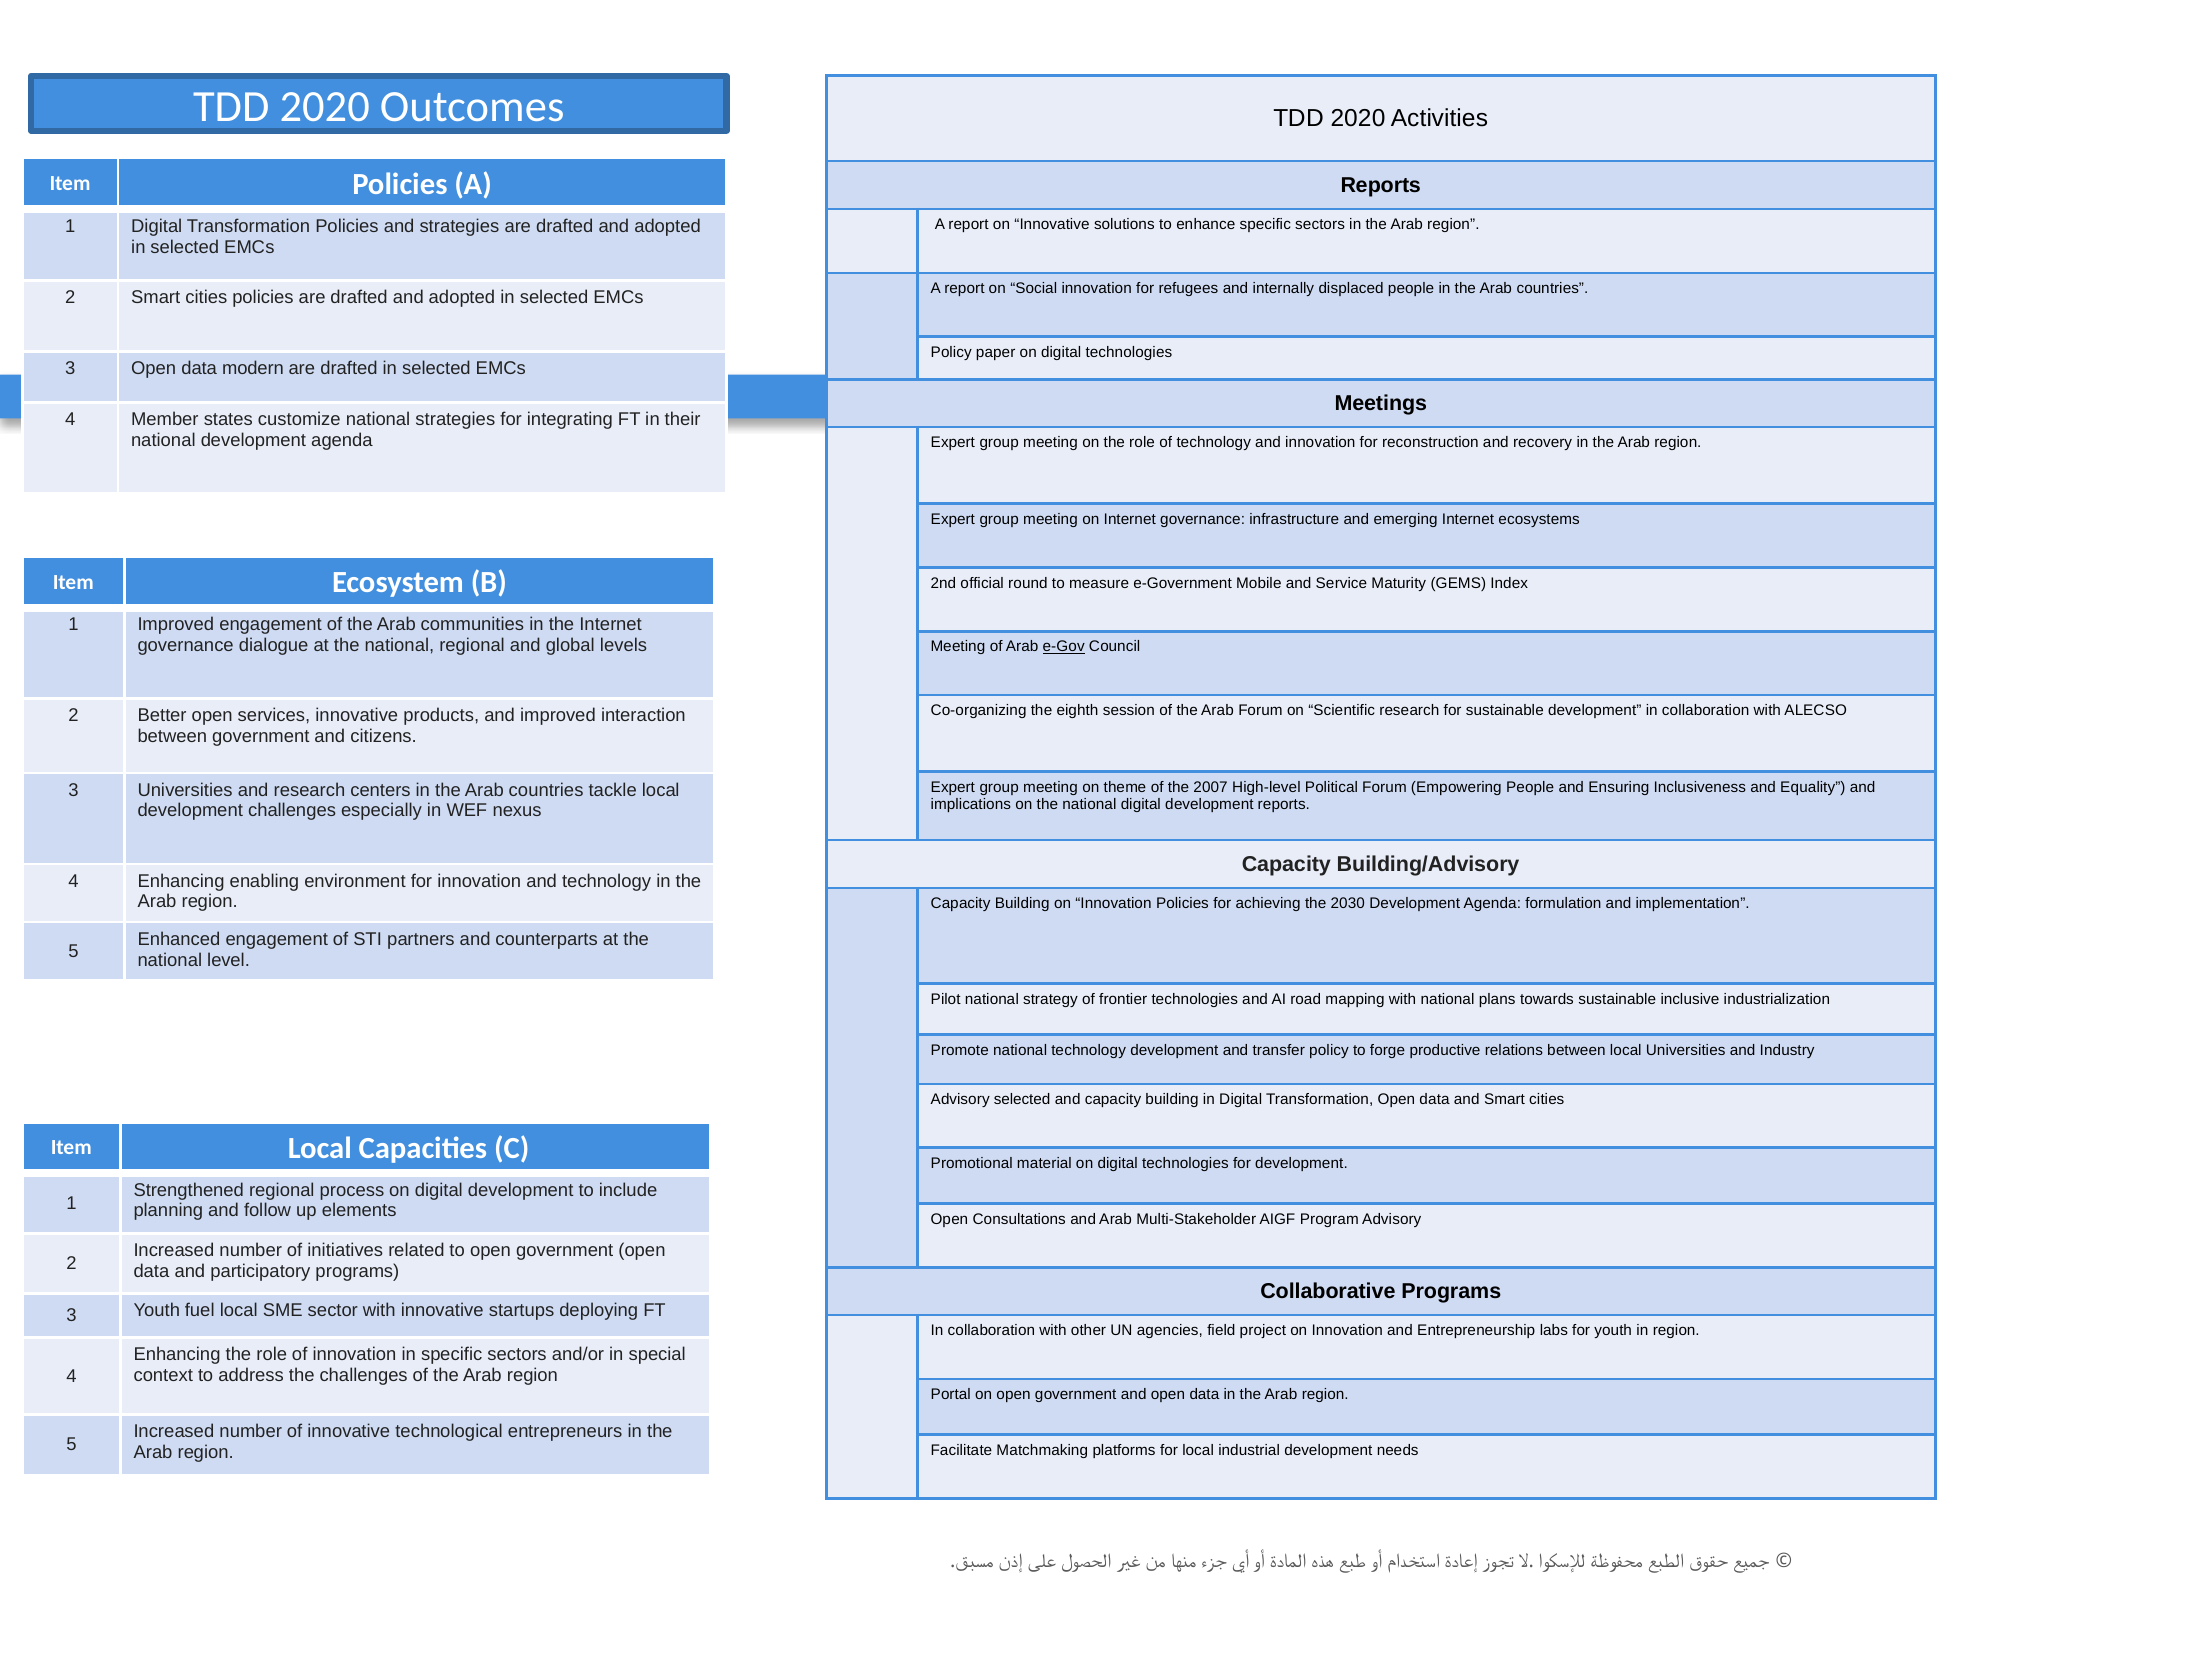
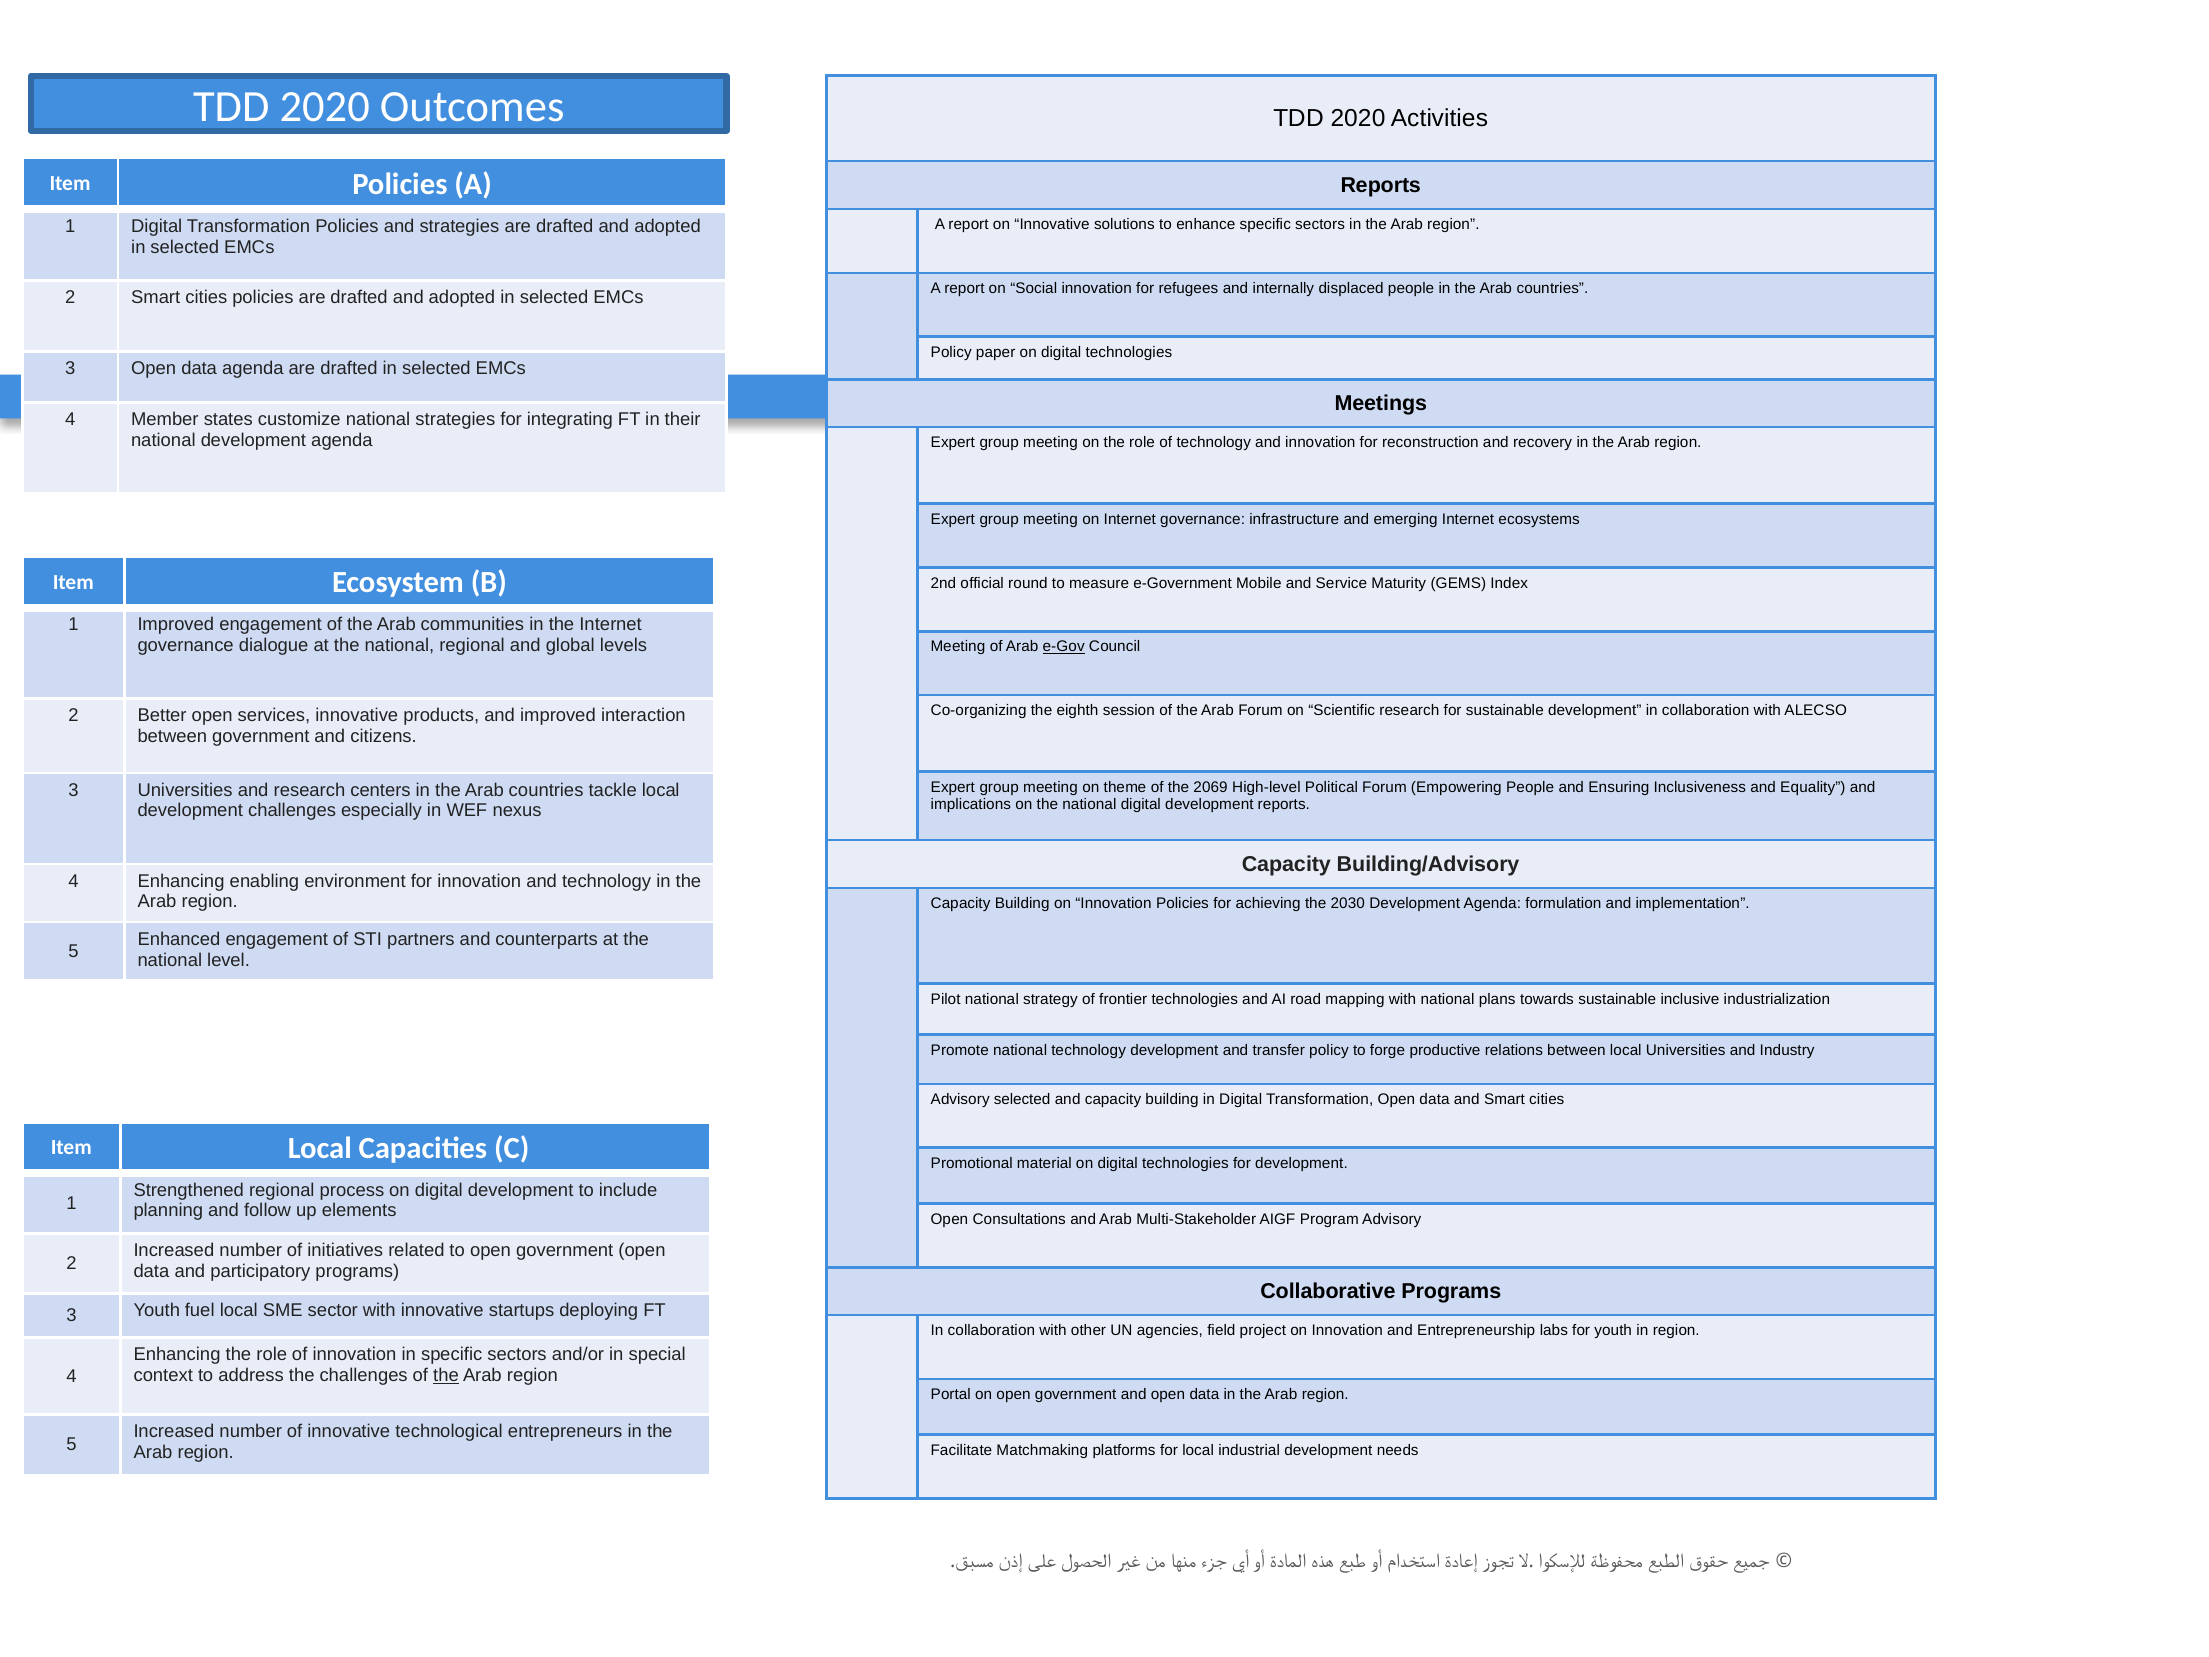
data modern: modern -> agenda (253, 368)
2007: 2007 -> 2069 (1211, 787)
the underline: none -> present (446, 1375)
